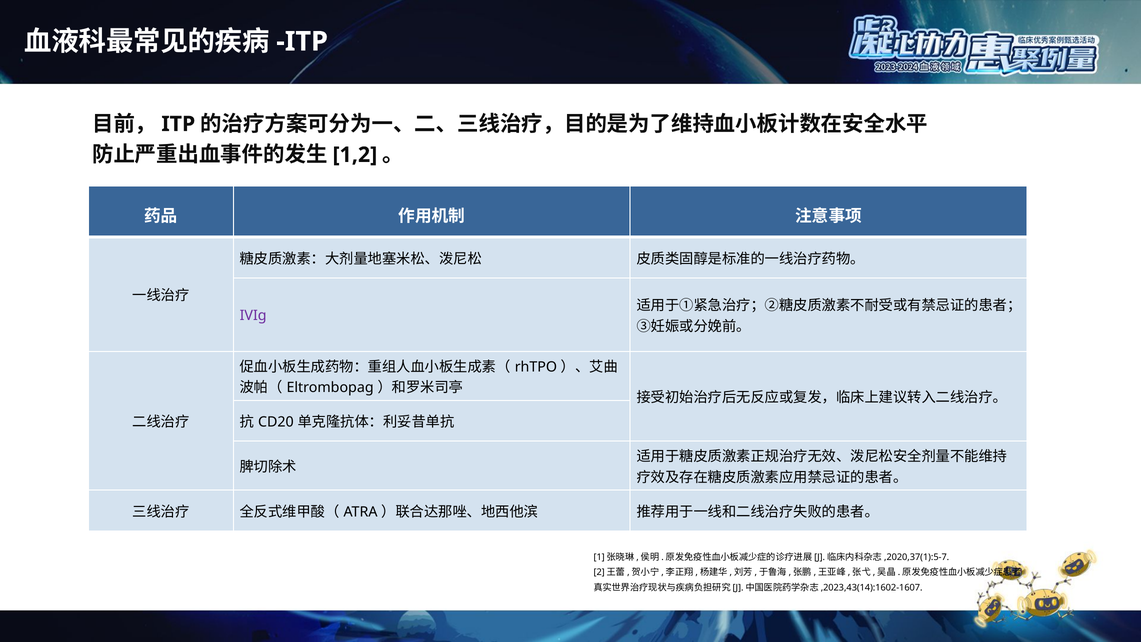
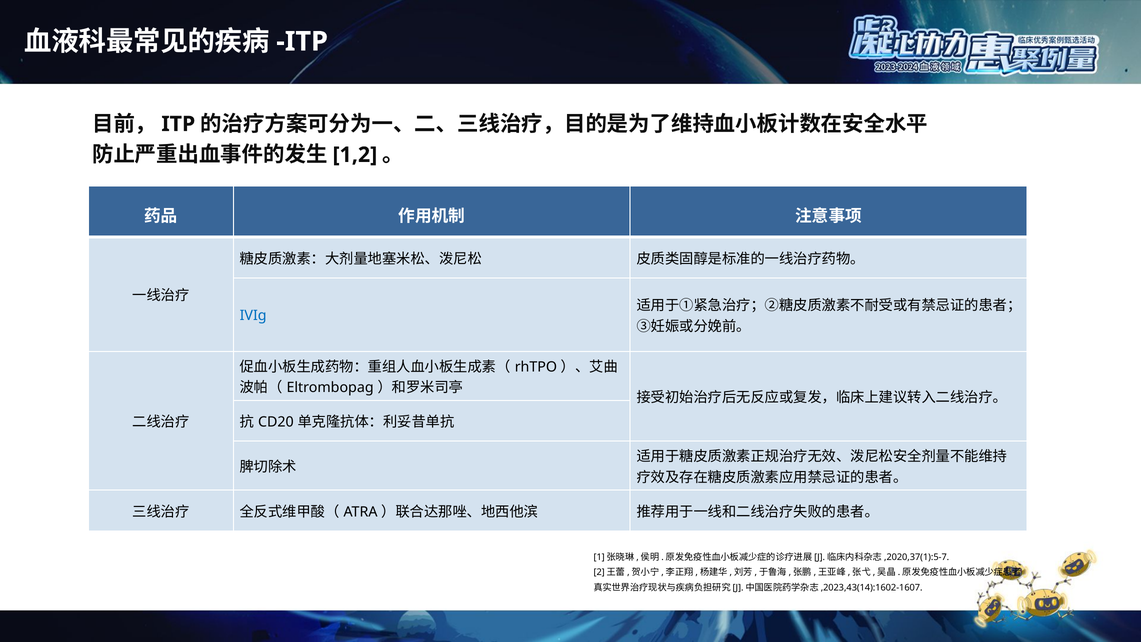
IVIg colour: purple -> blue (253, 315)
